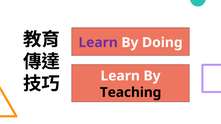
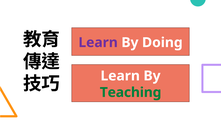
Teaching colour: black -> green (131, 93)
